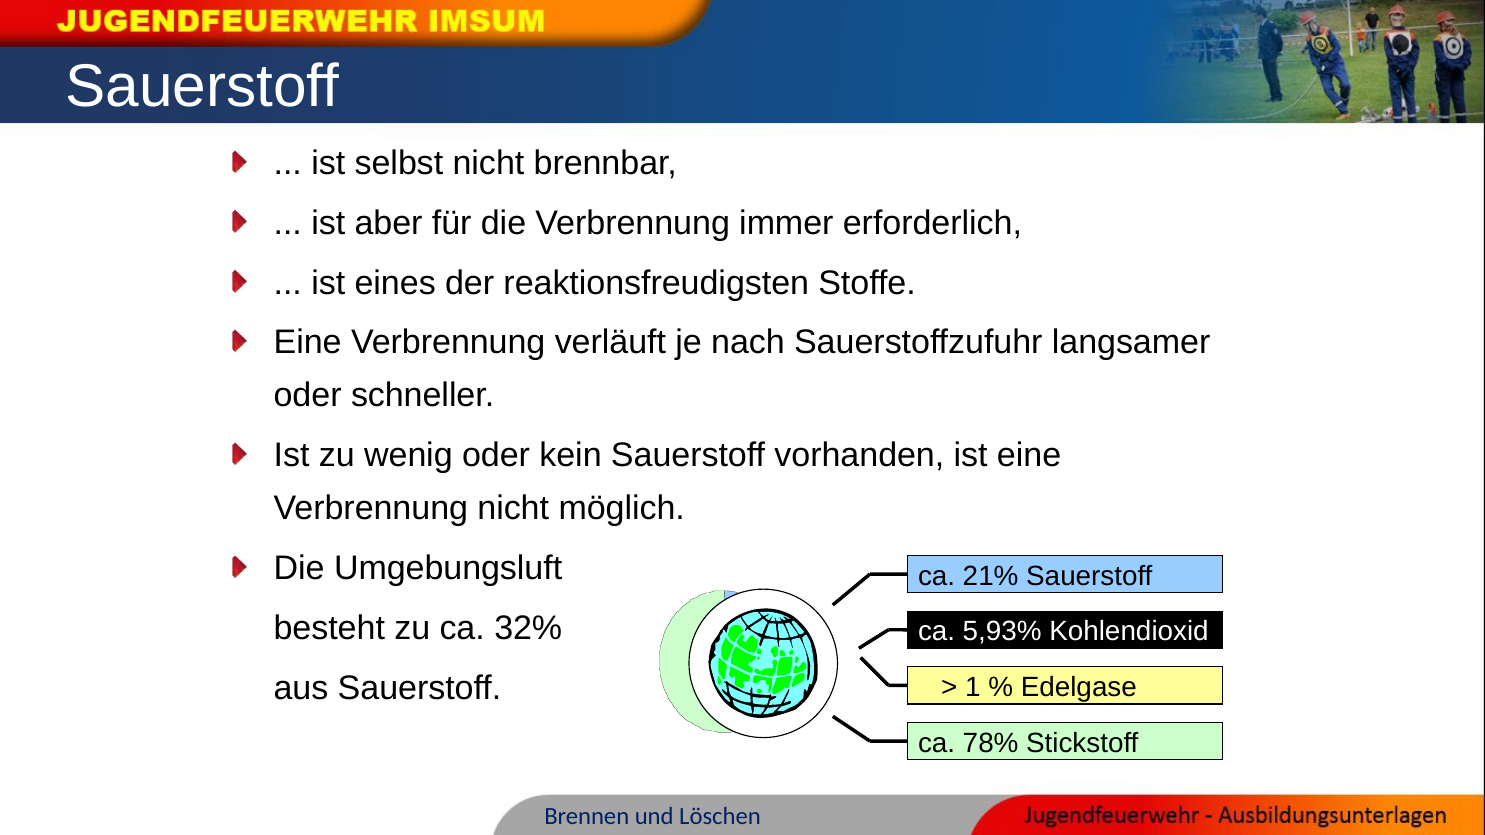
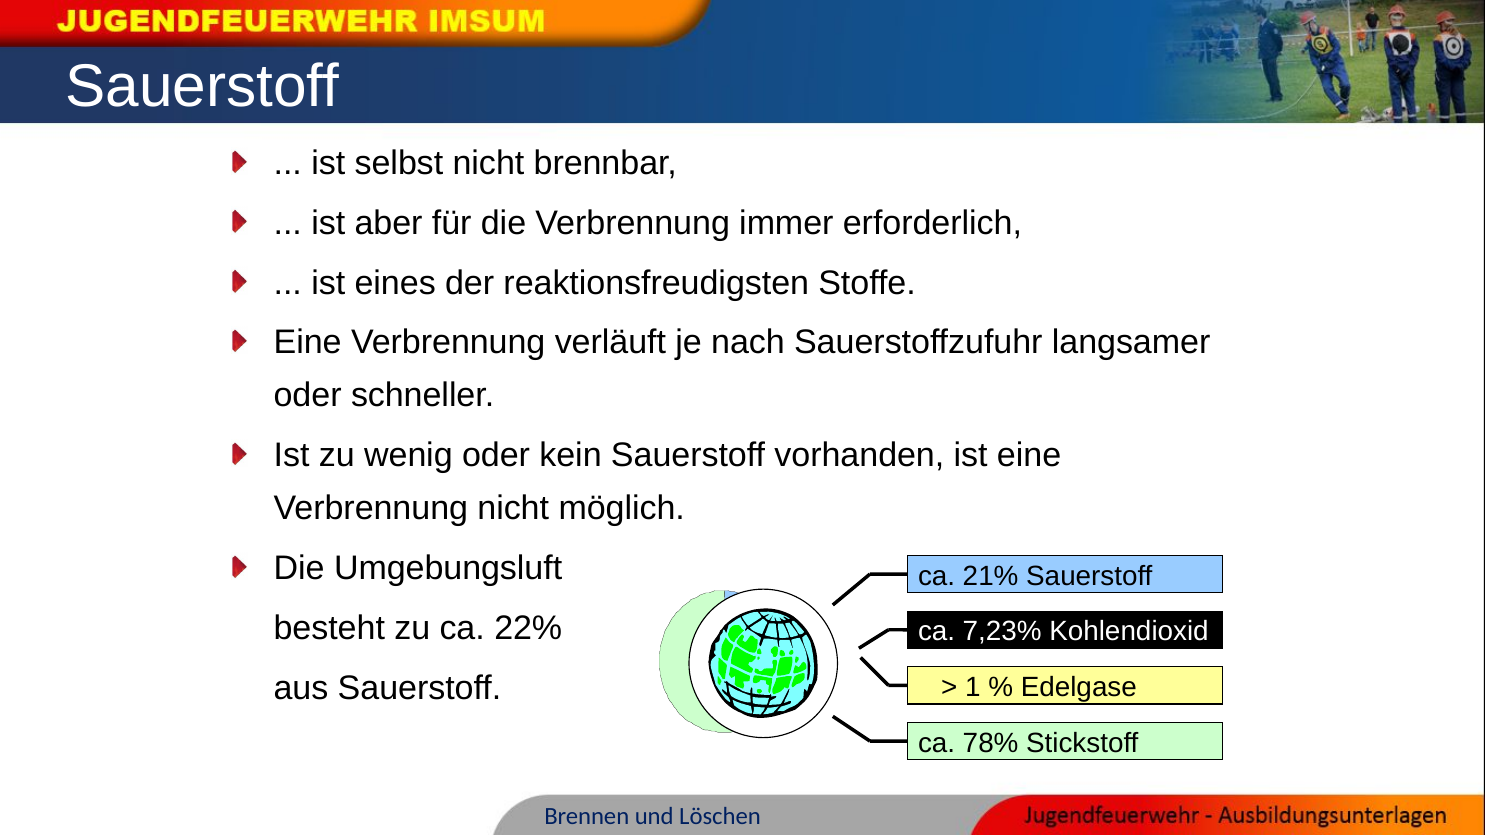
32%: 32% -> 22% (528, 628)
5,93%: 5,93% -> 7,23% (1002, 632)
